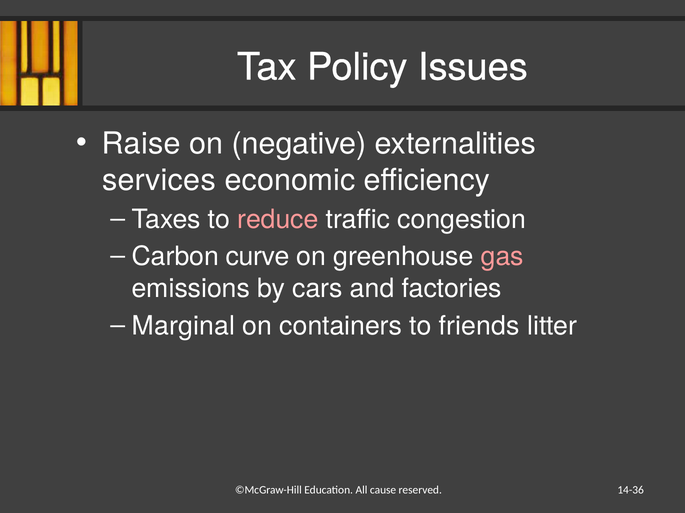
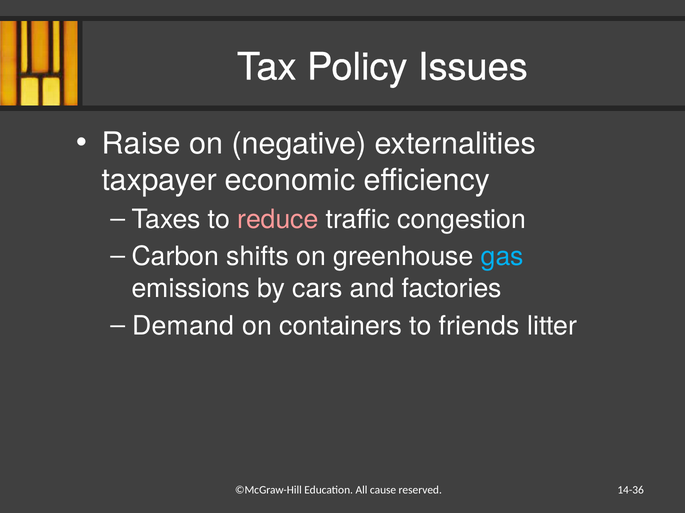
services: services -> taxpayer (159, 180)
curve: curve -> shifts (258, 257)
gas colour: pink -> light blue (502, 257)
Marginal: Marginal -> Demand (183, 326)
